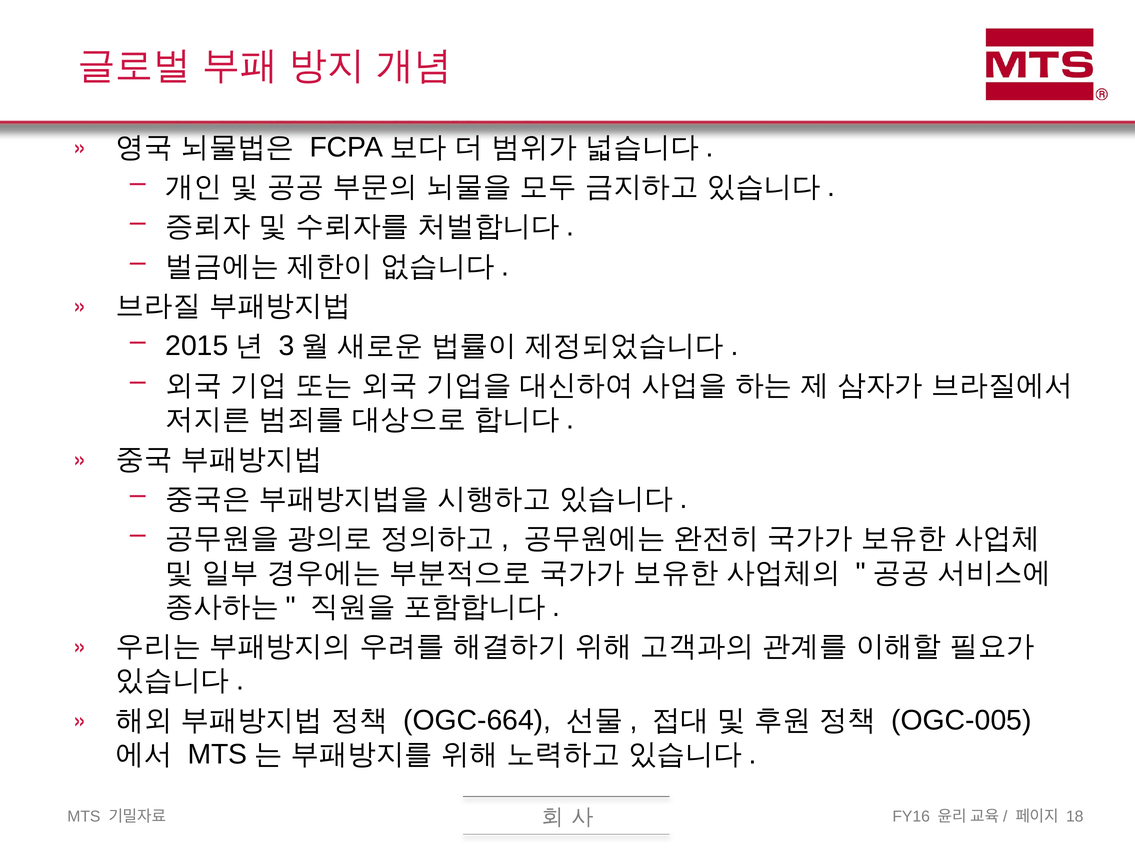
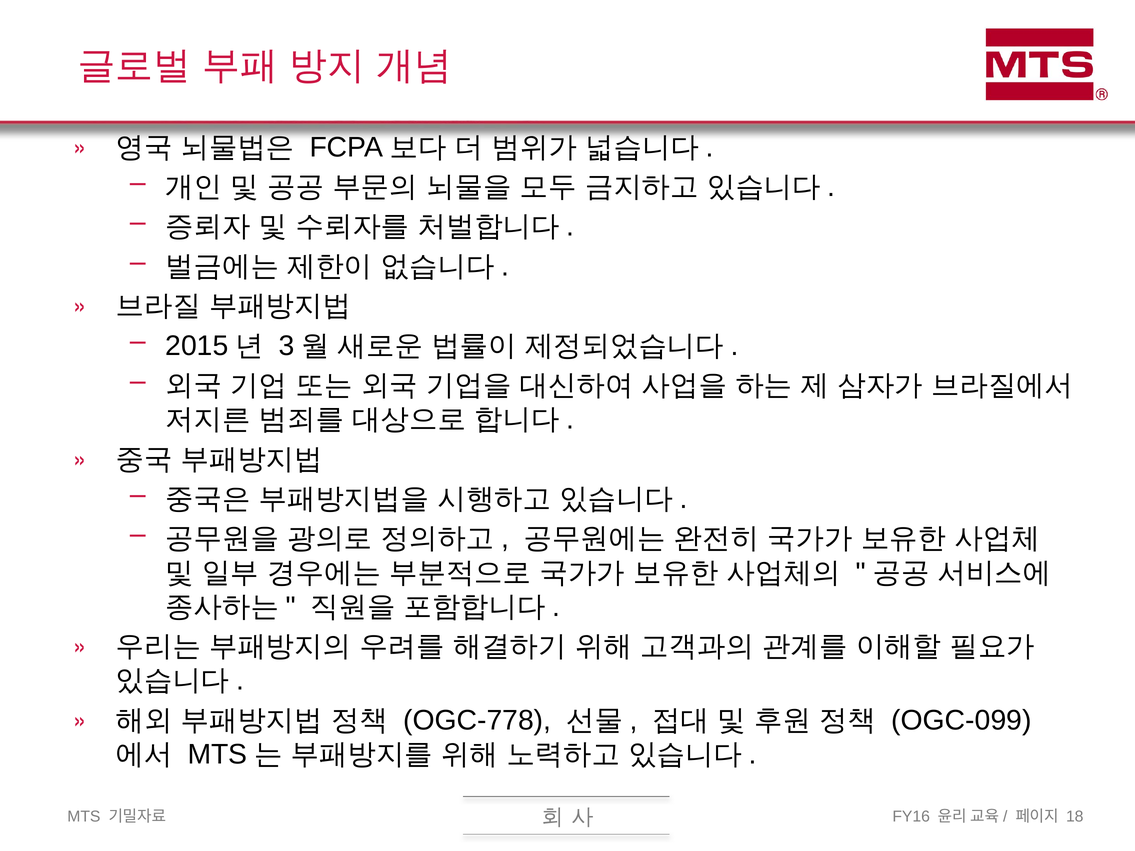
OGC-664: OGC-664 -> OGC-778 (477, 720)
OGC-005: OGC-005 -> OGC-099 (962, 720)
